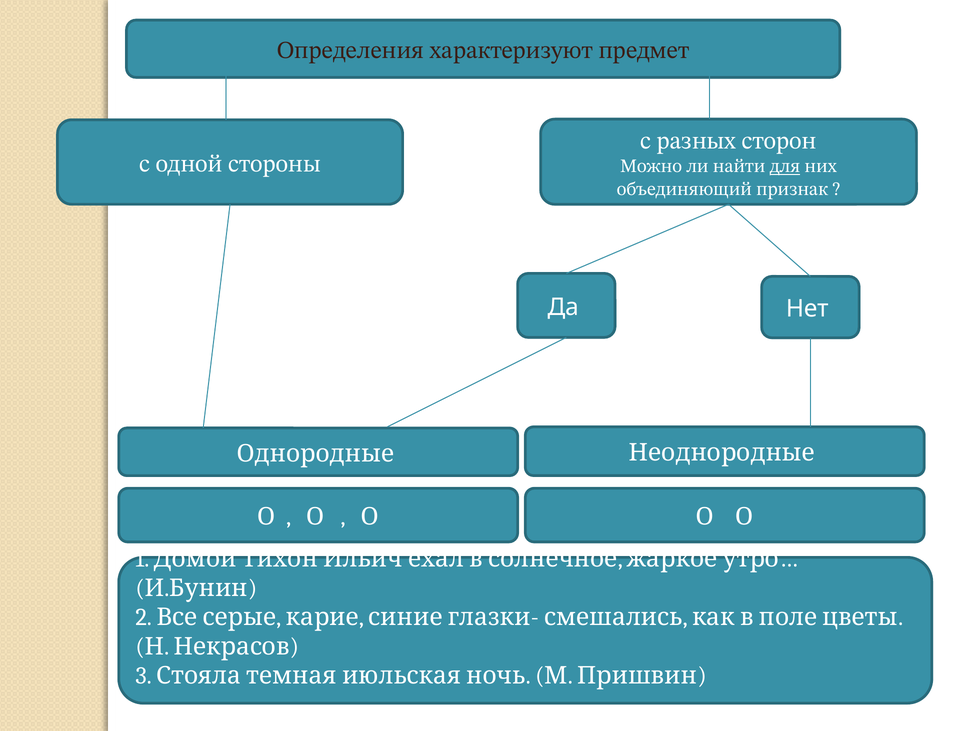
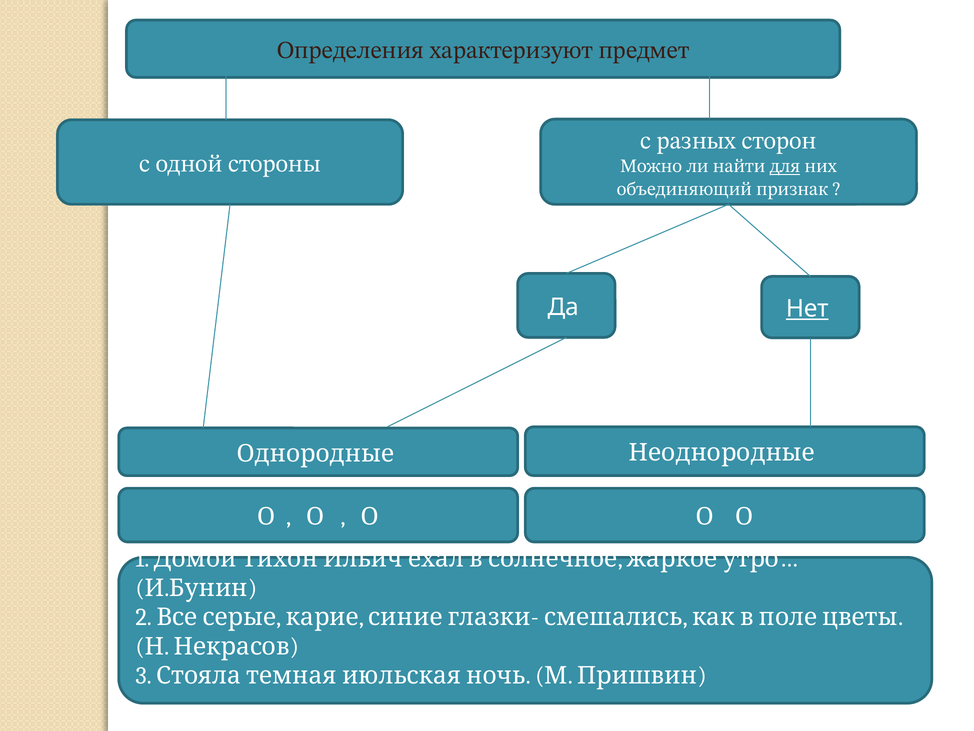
Нет underline: none -> present (807, 309)
